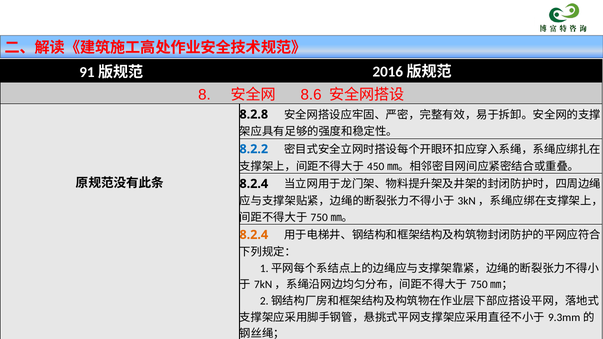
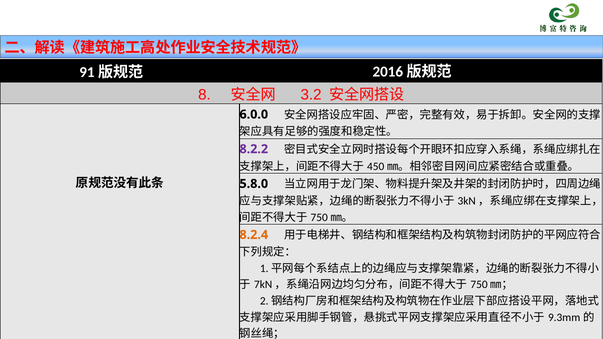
8.6: 8.6 -> 3.2 (311, 95)
8.2.8: 8.2.8 -> 6.0.0 (254, 114)
8.2.2 colour: blue -> purple (254, 149)
8.2.4: 8.2.4 -> 5.8.0 (254, 184)
